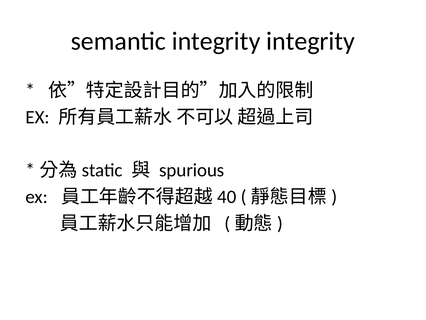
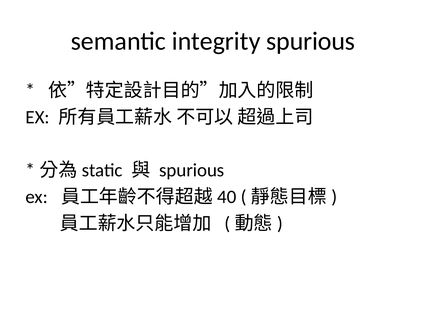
integrity integrity: integrity -> spurious (311, 41)
